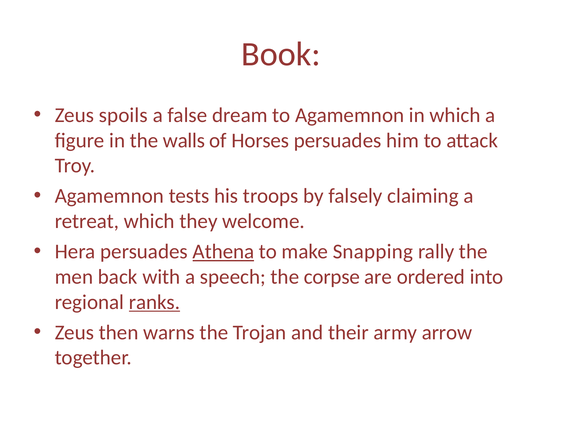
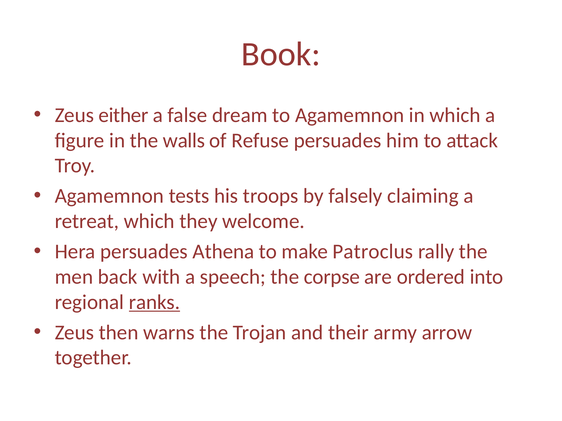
spoils: spoils -> either (124, 115)
Horses: Horses -> Refuse (260, 141)
Athena underline: present -> none (223, 252)
Snapping: Snapping -> Patroclus (373, 252)
